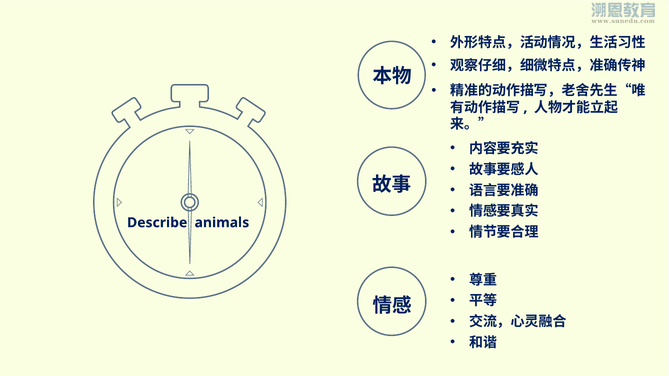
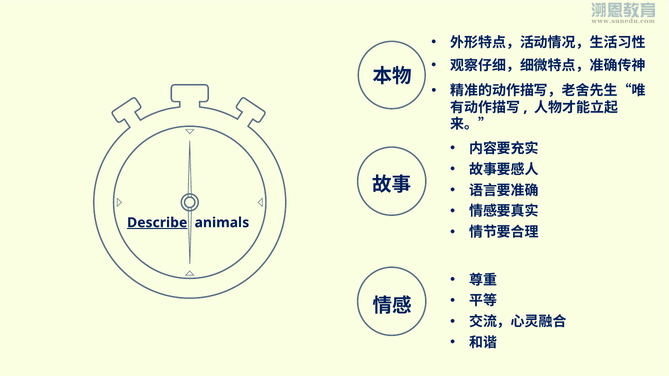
Describe underline: none -> present (157, 223)
